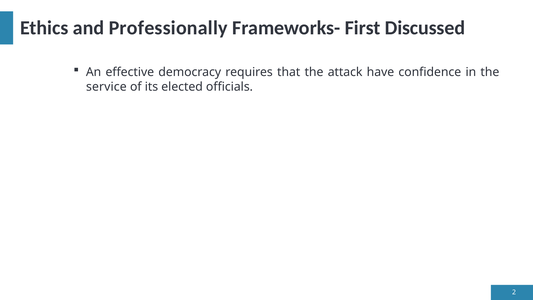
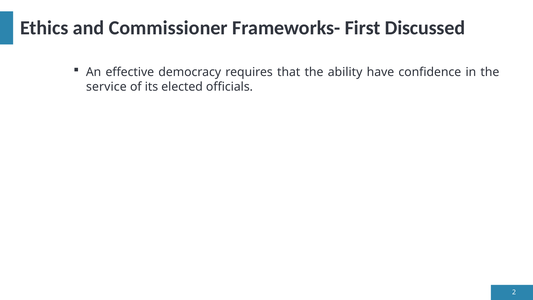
Professionally: Professionally -> Commissioner (168, 28)
attack: attack -> ability (345, 72)
